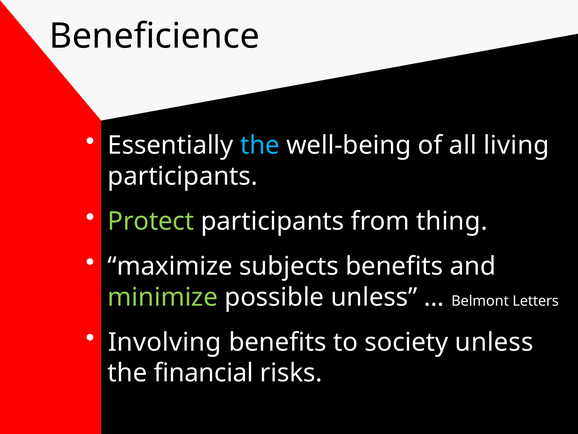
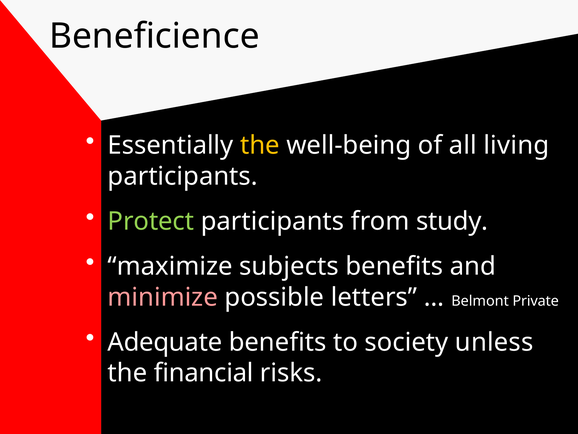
the colour: light blue -> yellow (260, 145)
thing: thing -> study (452, 221)
minimize colour: light green -> pink (163, 297)
possible unless: unless -> letters (374, 297)
Letters: Letters -> Private (536, 301)
Involving: Involving -> Adequate (165, 342)
